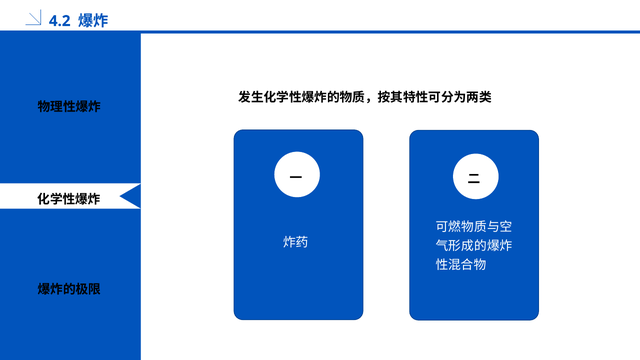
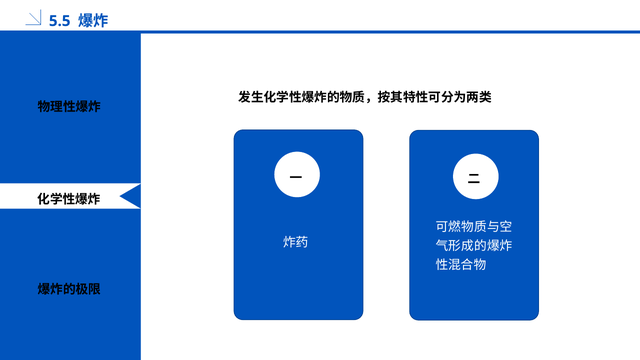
4.2: 4.2 -> 5.5 (60, 21)
